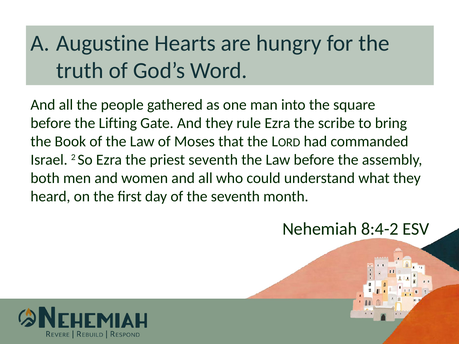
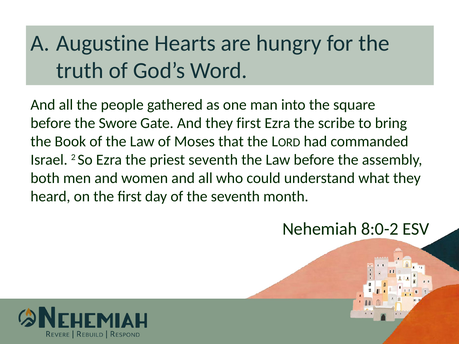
Lifting: Lifting -> Swore (118, 123)
they rule: rule -> first (249, 123)
8:4-2: 8:4-2 -> 8:0-2 (380, 229)
